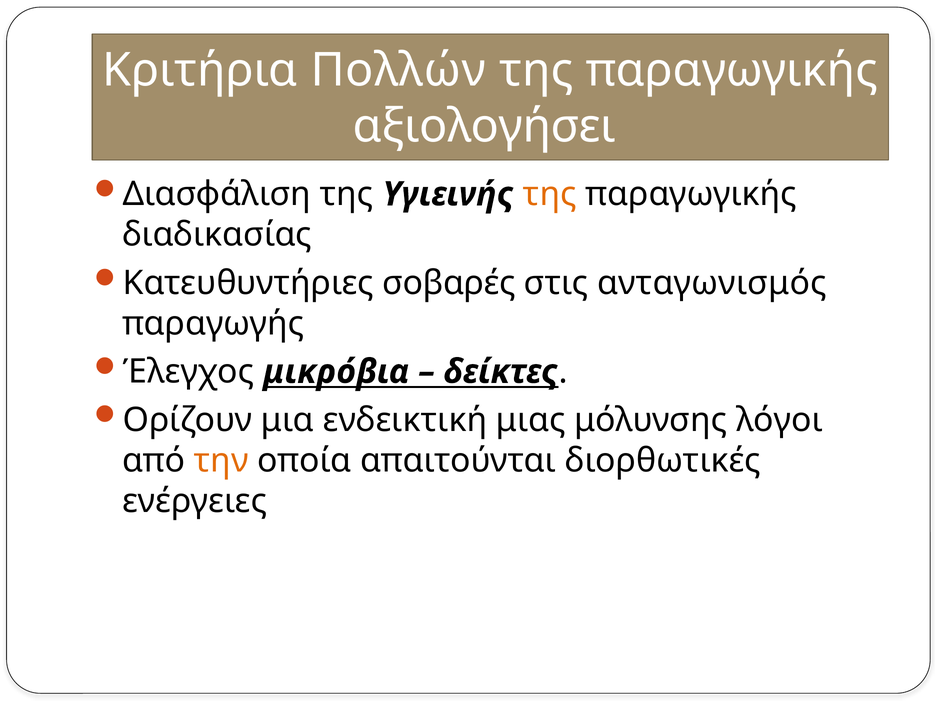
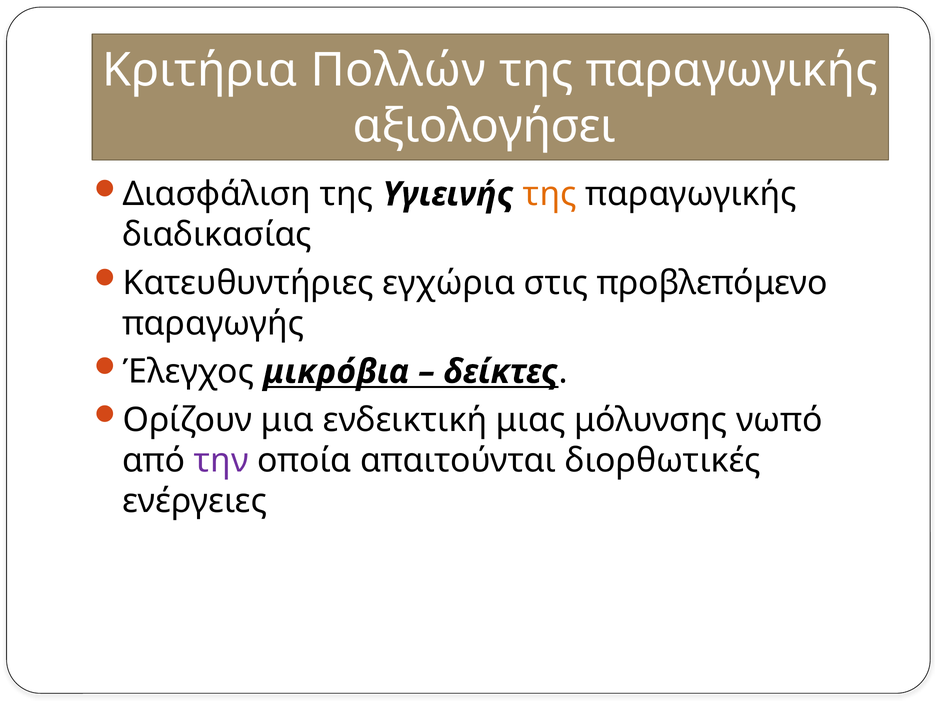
σοβαρές: σοβαρές -> εγχώρια (449, 283)
ανταγωνισμός: ανταγωνισμός -> προβλεπόμενο (712, 283)
λόγοι: λόγοι -> νωπό (779, 420)
την colour: orange -> purple (221, 460)
